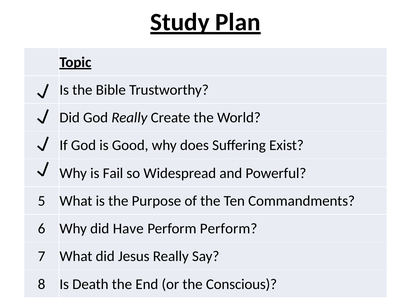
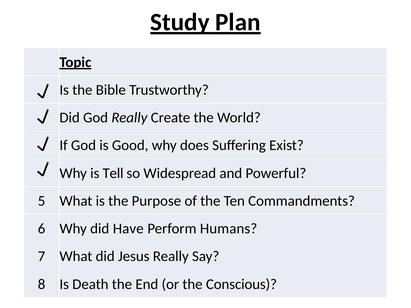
Fail: Fail -> Tell (113, 173)
Perform Perform: Perform -> Humans (229, 229)
